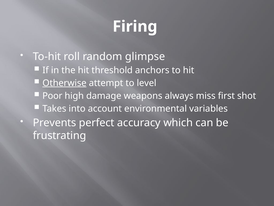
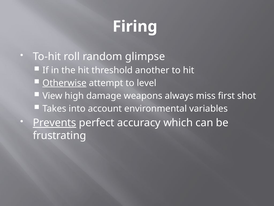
anchors: anchors -> another (152, 70)
Poor: Poor -> View (52, 96)
Prevents underline: none -> present (55, 123)
